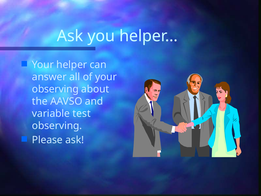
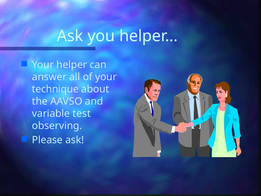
observing: observing -> technique (55, 89)
